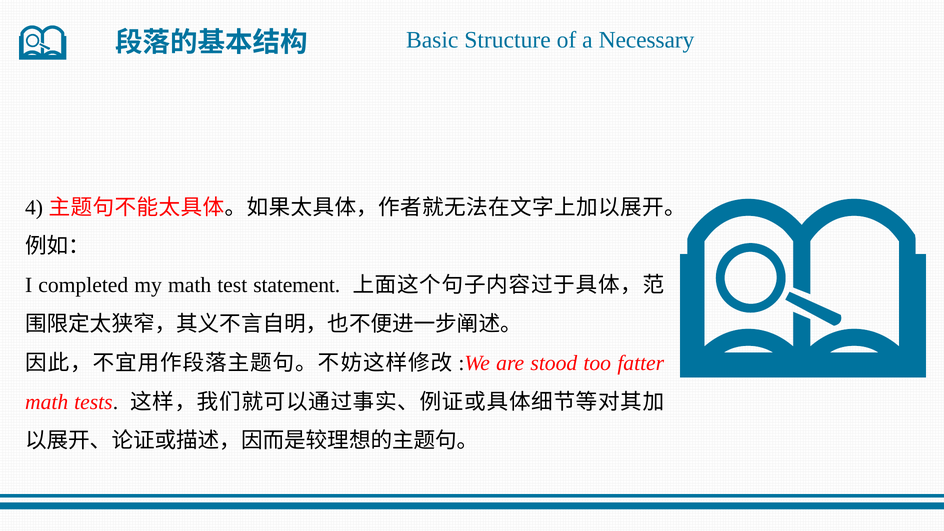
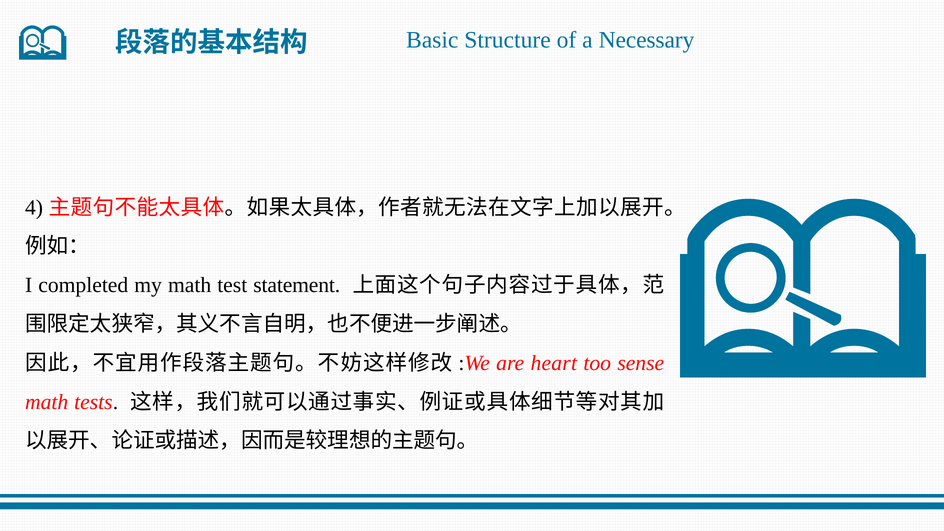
stood: stood -> heart (554, 363)
fatter: fatter -> sense (641, 363)
